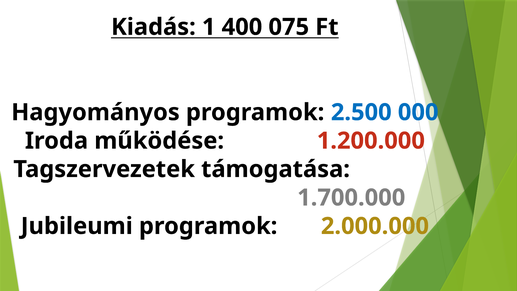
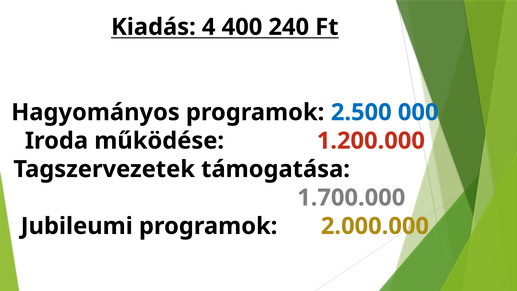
1: 1 -> 4 (209, 27)
075: 075 -> 240 (289, 27)
